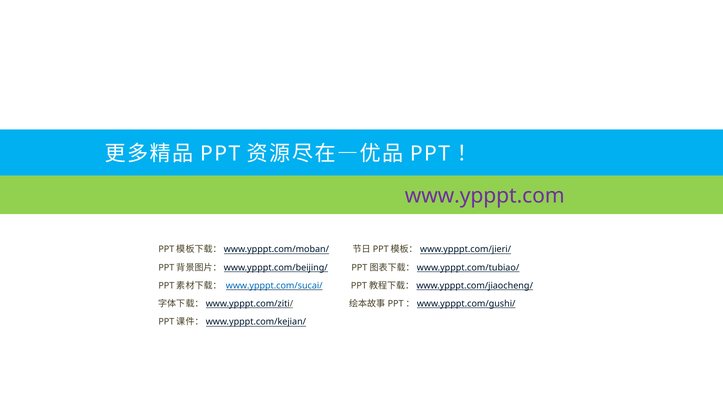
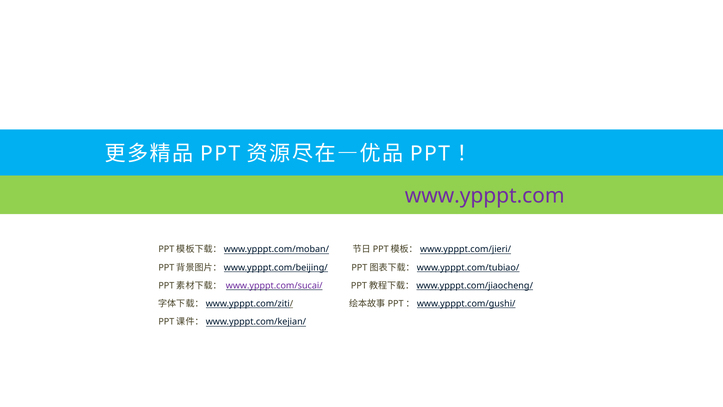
www.ypppt.com/sucai/ colour: blue -> purple (274, 285)
